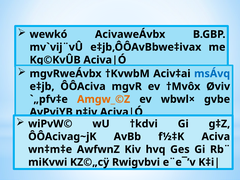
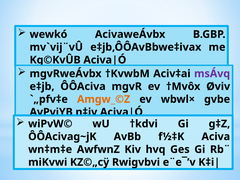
msÁvq colour: blue -> purple (212, 74)
